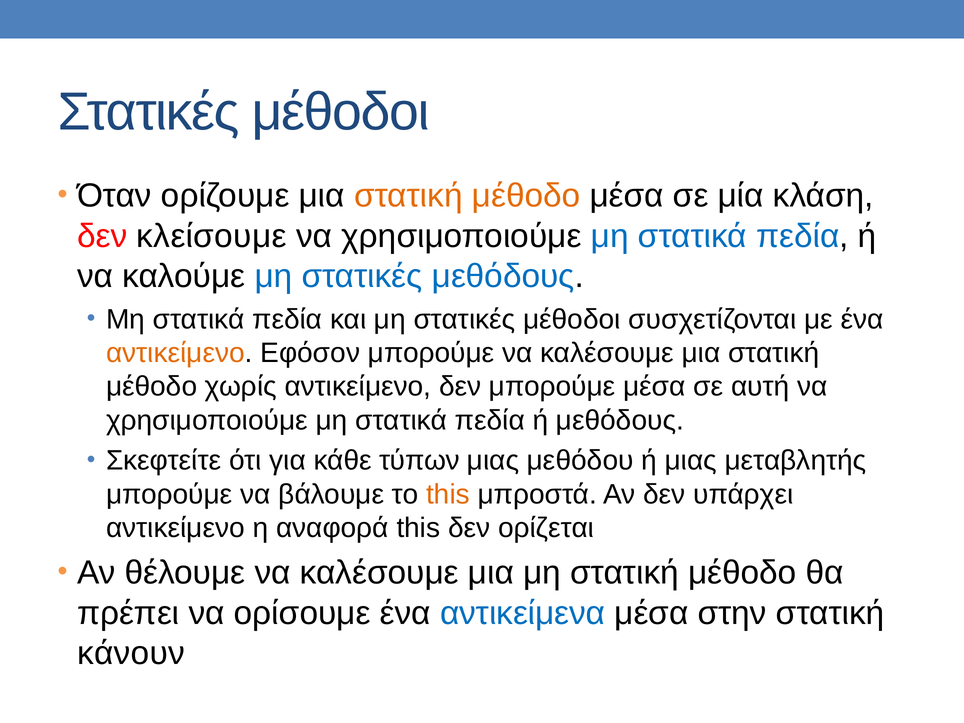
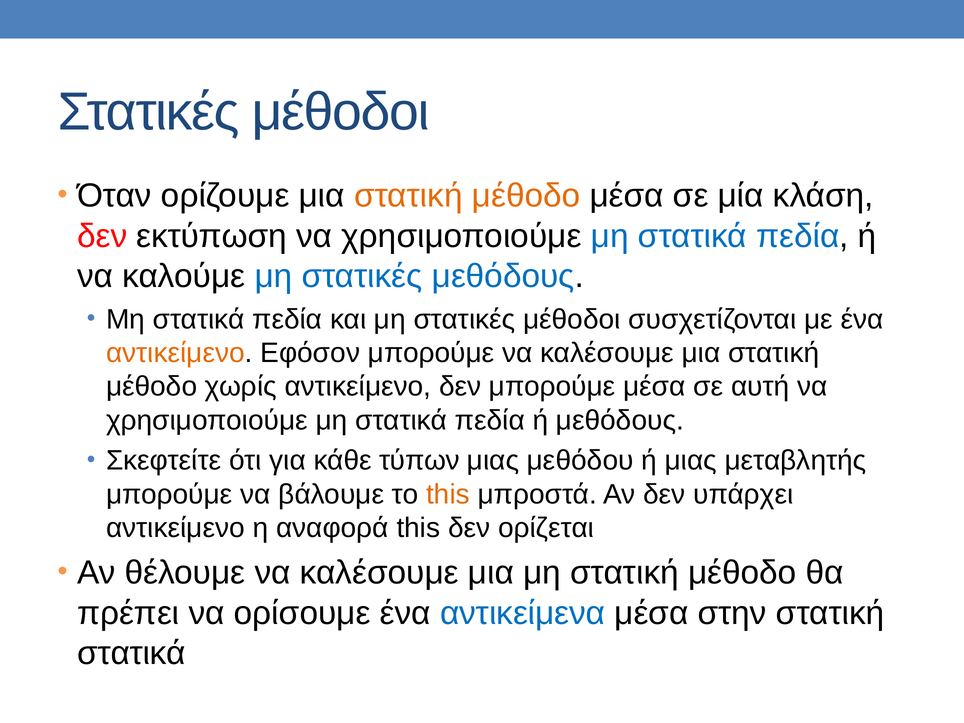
κλείσουμε: κλείσουμε -> εκτύπωση (212, 236)
κάνουν: κάνουν -> στατικά (131, 653)
